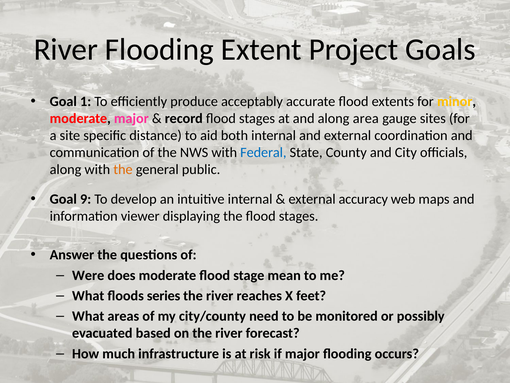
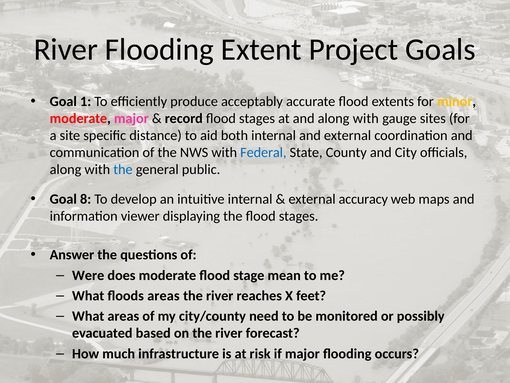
and along area: area -> with (366, 118)
the colour: orange -> blue (123, 169)
9: 9 -> 8 (86, 199)
floods series: series -> areas (163, 295)
